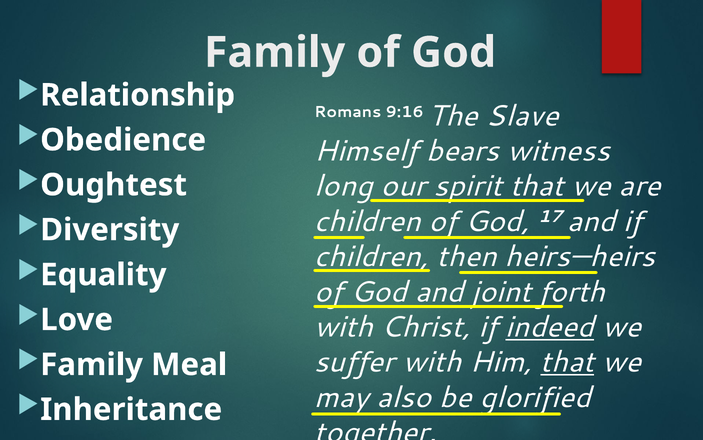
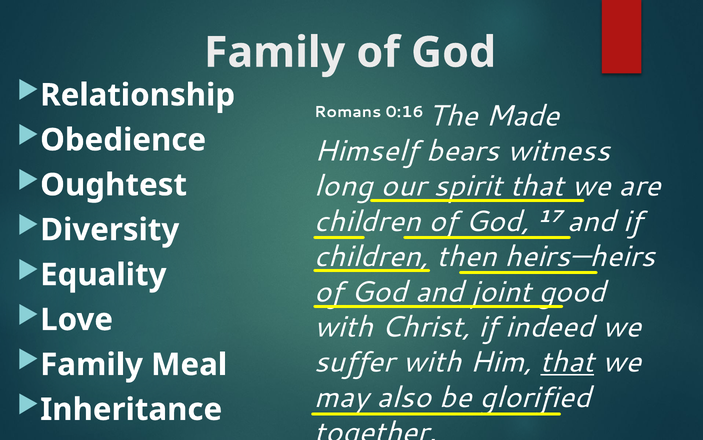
9:16: 9:16 -> 0:16 (405, 112)
Slave: Slave -> Made (523, 116)
forth: forth -> good (572, 291)
indeed underline: present -> none (550, 327)
